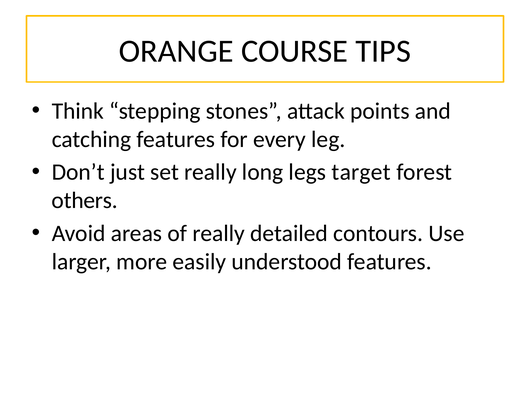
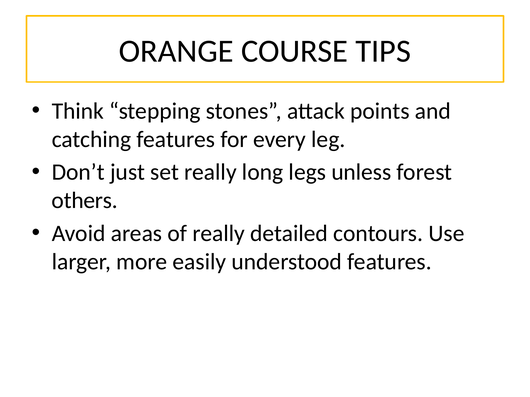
target: target -> unless (361, 172)
